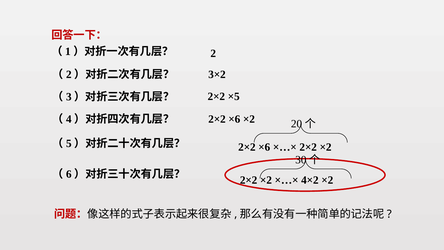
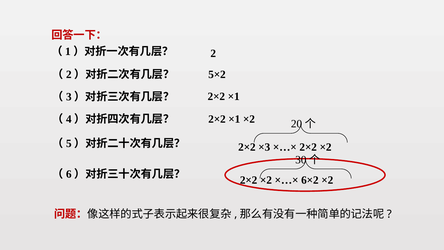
3×2: 3×2 -> 5×2 (217, 74)
×5: ×5 -> ×1 (234, 96)
×6: ×6 -> ×1 (234, 119)
×6: ×6 -> ×3 (264, 147)
4×2: 4×2 -> 6×2 (310, 180)
